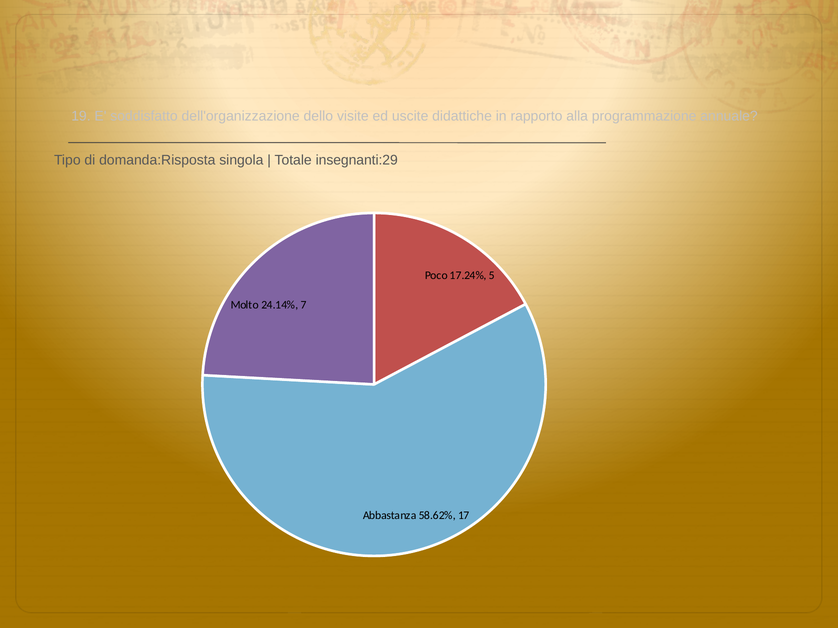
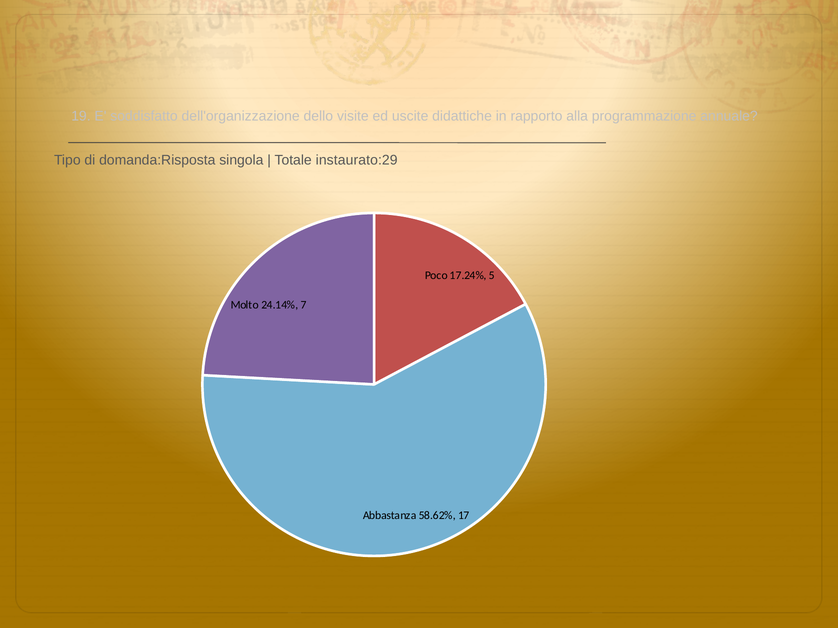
insegnanti:29: insegnanti:29 -> instaurato:29 (357, 160)
